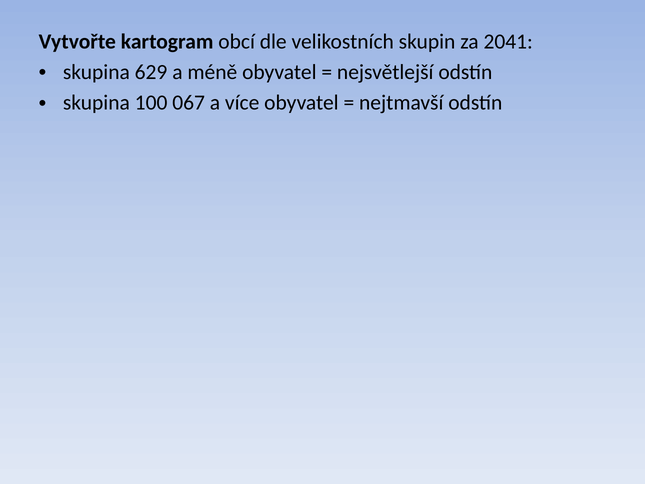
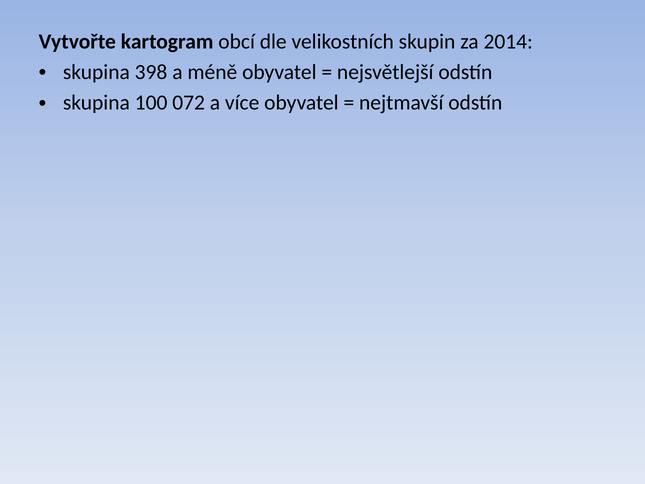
2041: 2041 -> 2014 (508, 42)
629: 629 -> 398 (151, 72)
067: 067 -> 072 (189, 103)
